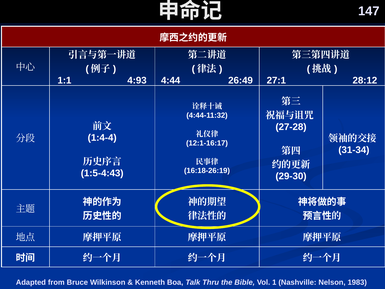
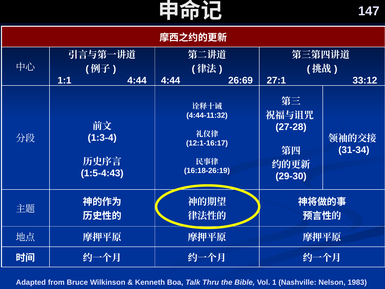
1:1 4:93: 4:93 -> 4:44 (137, 80)
26:49: 26:49 -> 26:69 (241, 80)
28:12: 28:12 -> 33:12 (365, 80)
1:4-4: 1:4-4 -> 1:3-4 (102, 138)
